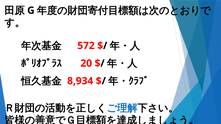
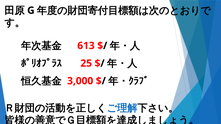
572: 572 -> 613 (86, 46)
20: 20 -> 25 (86, 63)
8,934: 8,934 -> 3,000 (80, 81)
